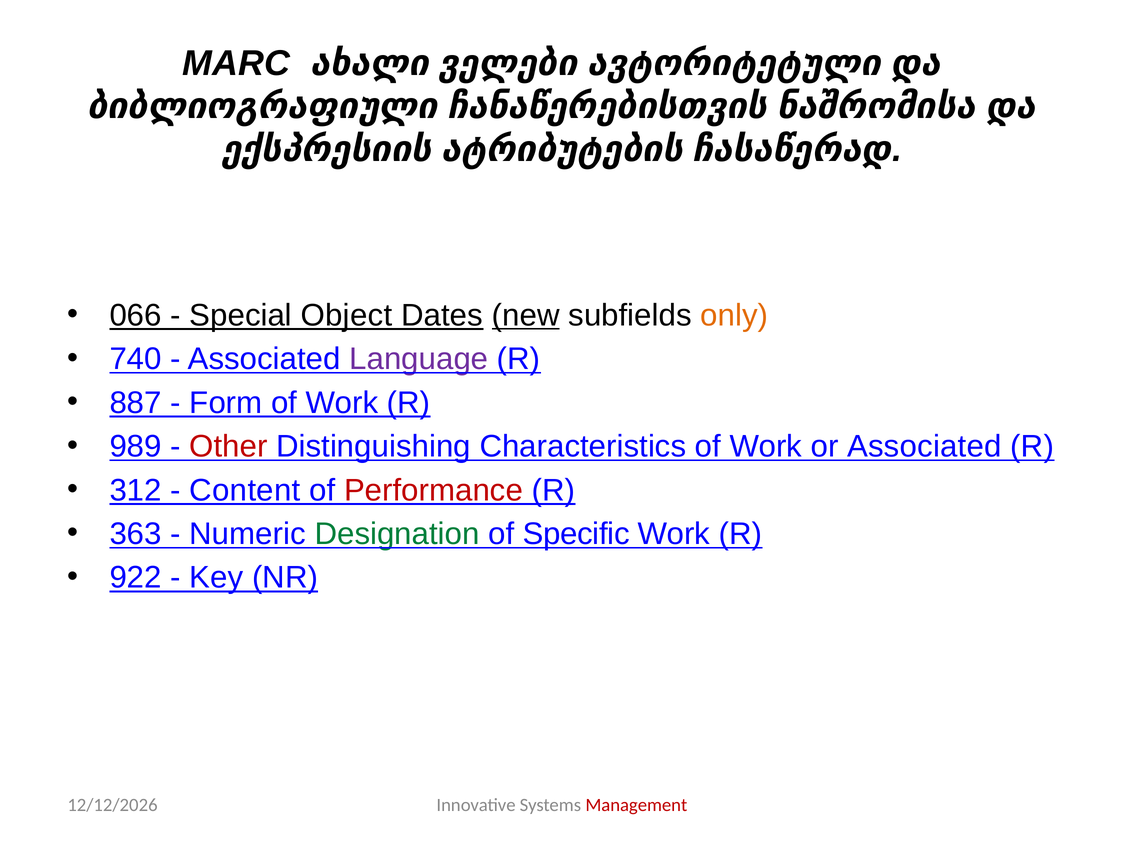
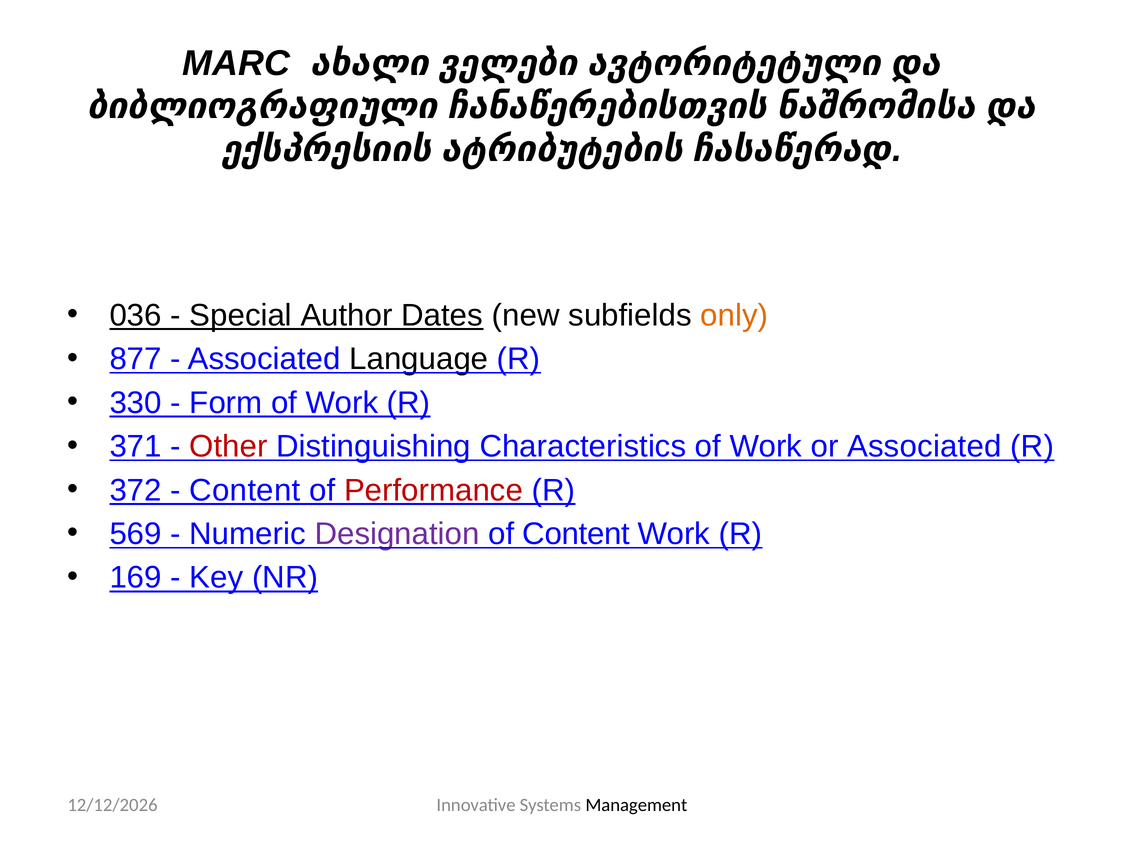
066: 066 -> 036 (136, 315)
Object: Object -> Author (347, 315)
new underline: present -> none (526, 315)
740: 740 -> 877 (136, 359)
Language colour: purple -> black (419, 359)
887: 887 -> 330 (136, 403)
989: 989 -> 371 (136, 447)
312: 312 -> 372 (136, 490)
363: 363 -> 569 (136, 534)
Designation colour: green -> purple (397, 534)
of Specific: Specific -> Content (576, 534)
922: 922 -> 169 (136, 578)
Management colour: red -> black (636, 805)
